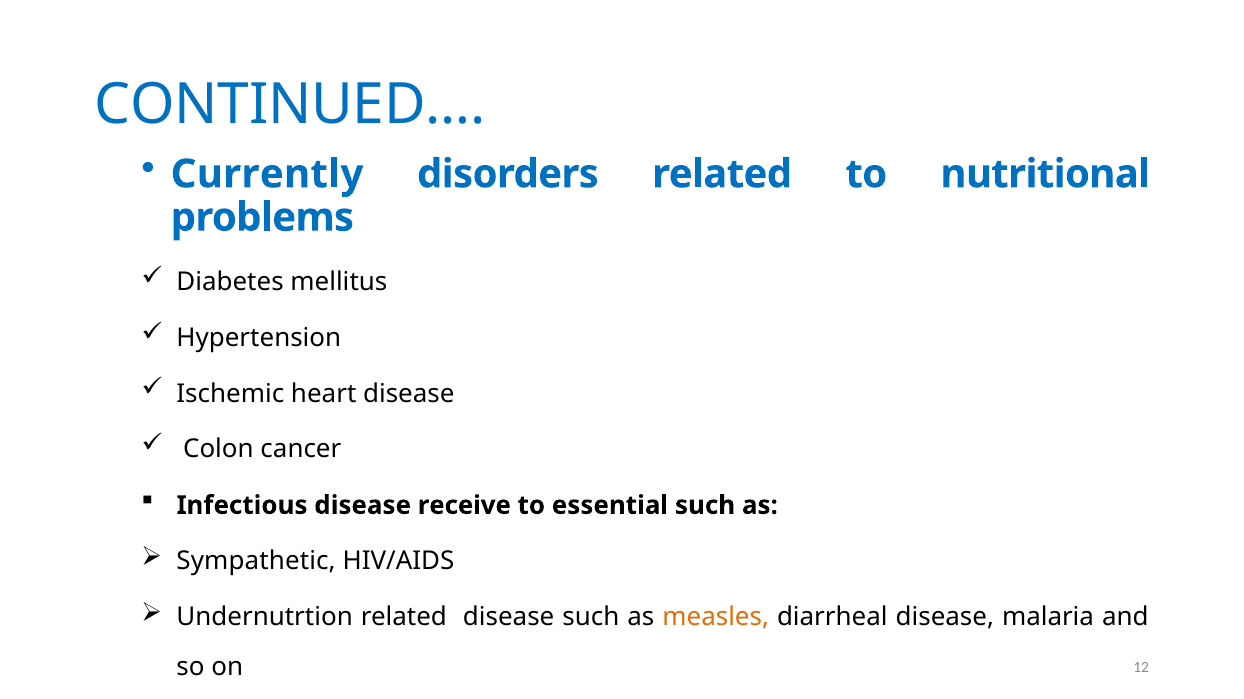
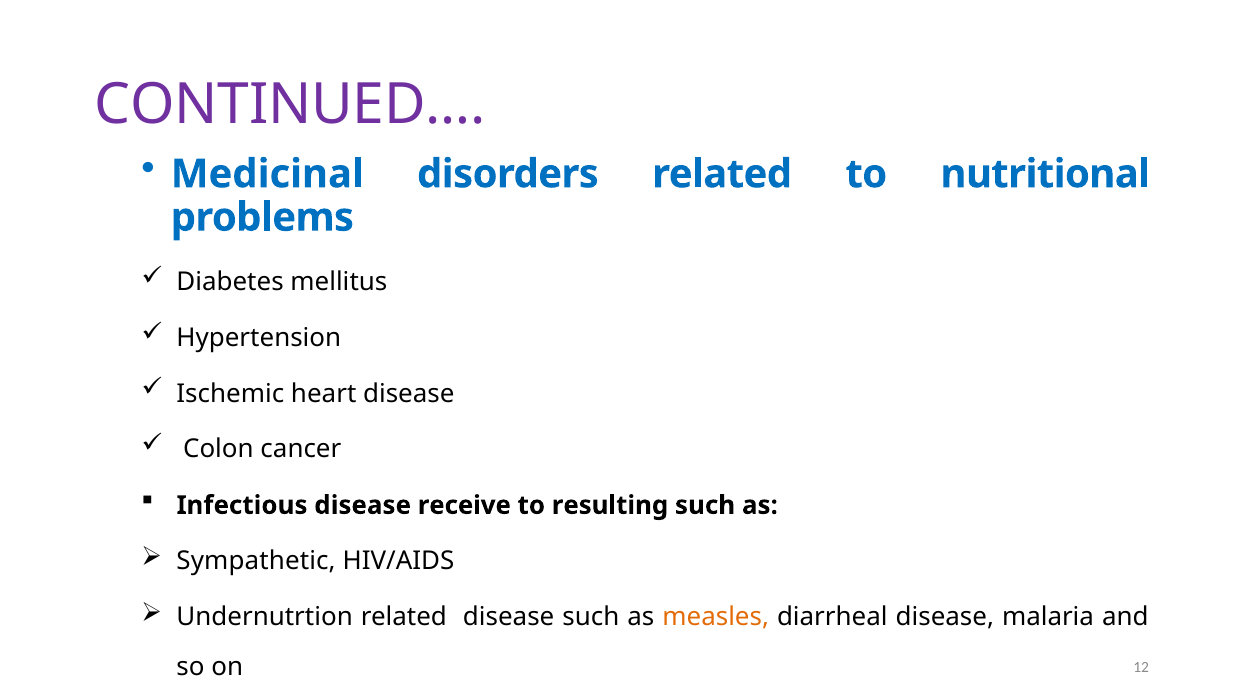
CONTINUED… colour: blue -> purple (290, 104)
Currently: Currently -> Medicinal (267, 174)
essential: essential -> resulting (610, 506)
